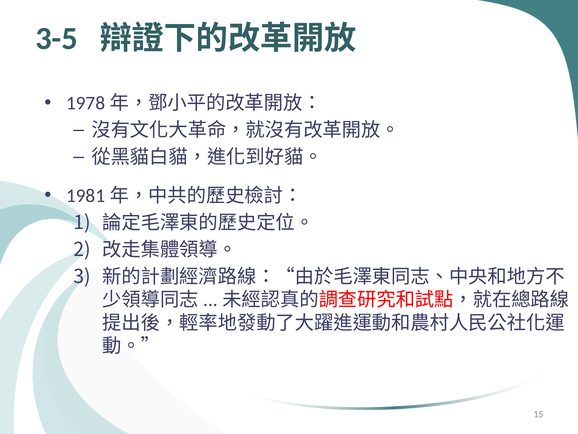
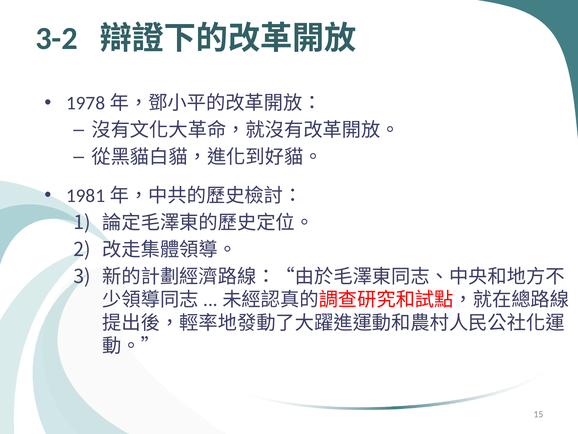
3-5: 3-5 -> 3-2 (56, 38)
